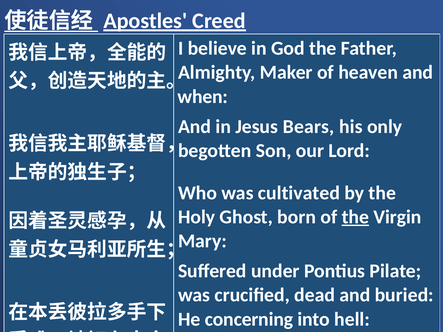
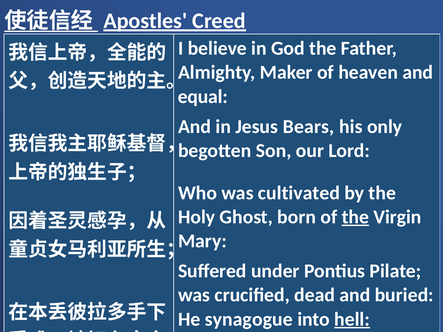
when: when -> equal (203, 97)
concerning: concerning -> synagogue (249, 319)
hell underline: none -> present (352, 319)
